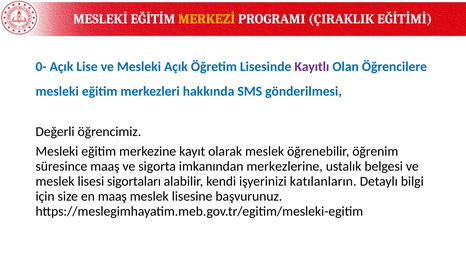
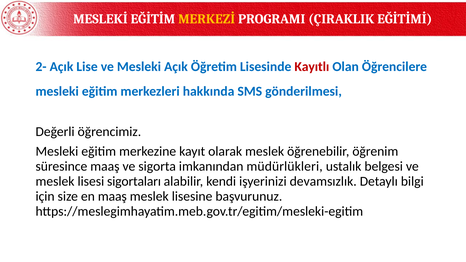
0-: 0- -> 2- (41, 67)
Kayıtlı colour: purple -> red (312, 67)
merkezlerine: merkezlerine -> müdürlükleri (285, 166)
katılanların: katılanların -> devamsızlık (323, 181)
